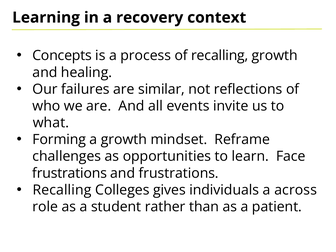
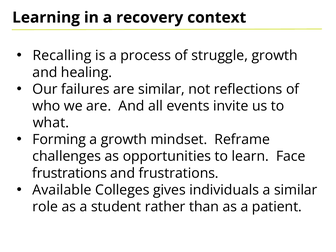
Concepts: Concepts -> Recalling (62, 56)
of recalling: recalling -> struggle (220, 56)
Recalling: Recalling -> Available (62, 190)
a across: across -> similar (296, 190)
